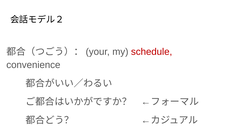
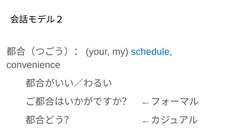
schedule colour: red -> blue (152, 52)
